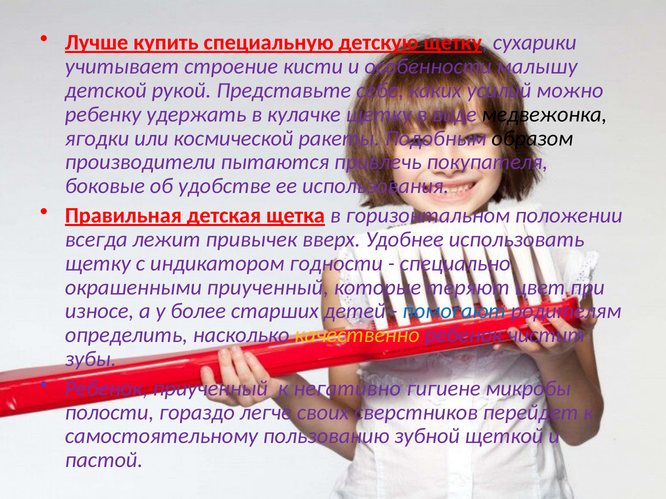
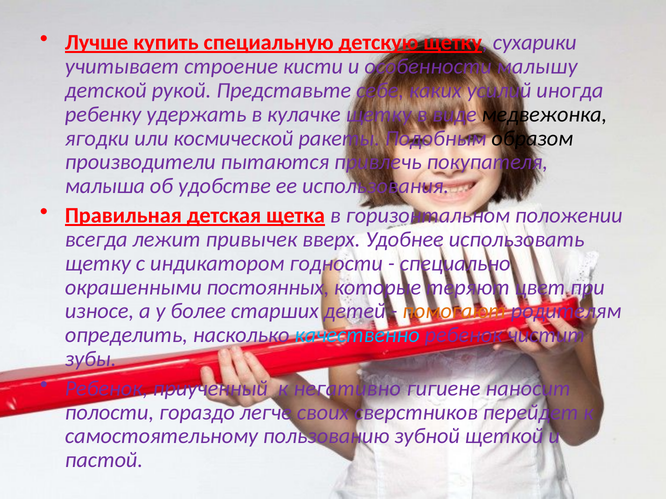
можно: можно -> иногда (570, 90)
боковые: боковые -> малыша (105, 186)
окрашенными приученный: приученный -> постоянных (268, 287)
помогают colour: blue -> orange (454, 311)
качественно colour: yellow -> light blue (357, 335)
микробы: микробы -> наносит (528, 389)
